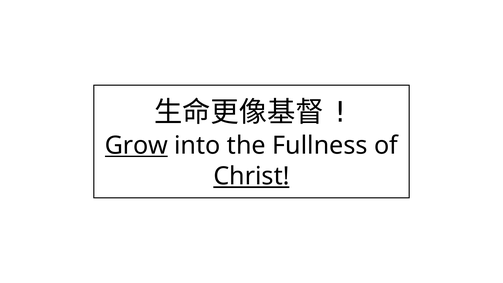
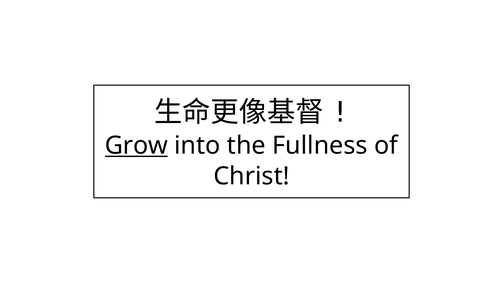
Christ underline: present -> none (251, 176)
